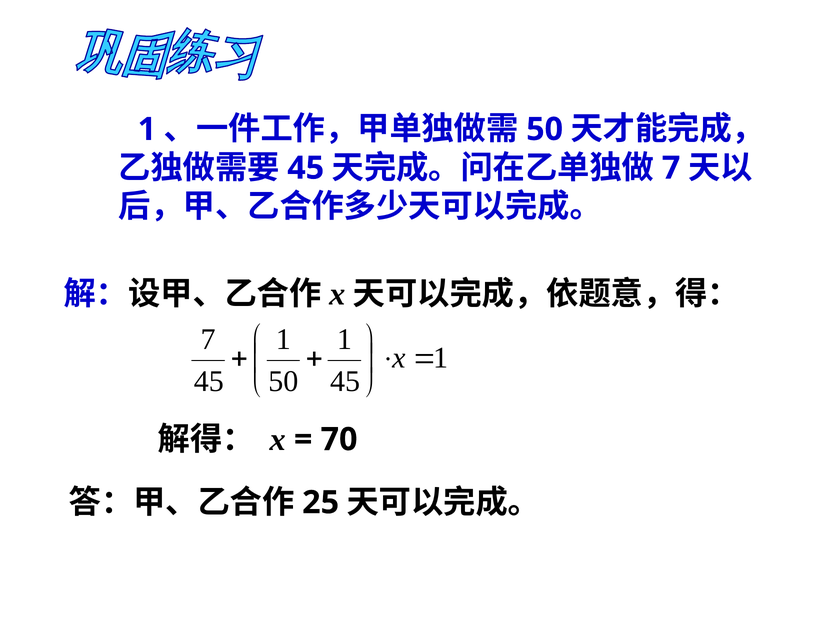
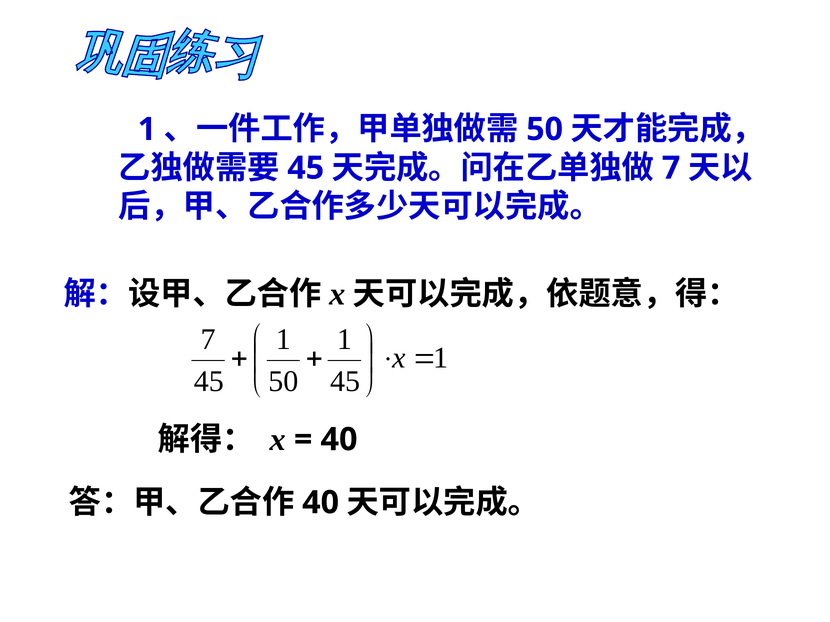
70: 70 -> 40 (339, 440)
25: 25 -> 40 (321, 503)
